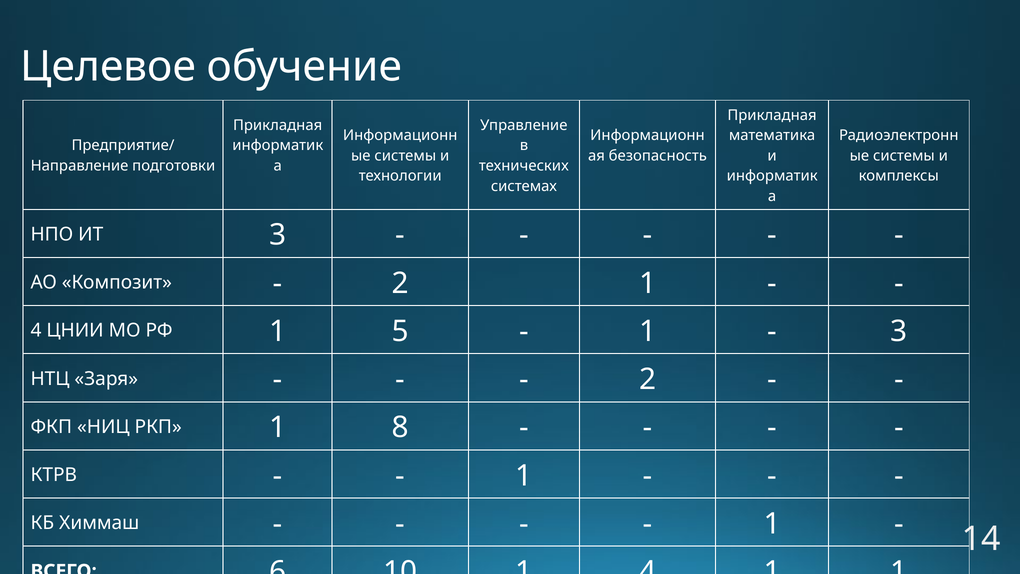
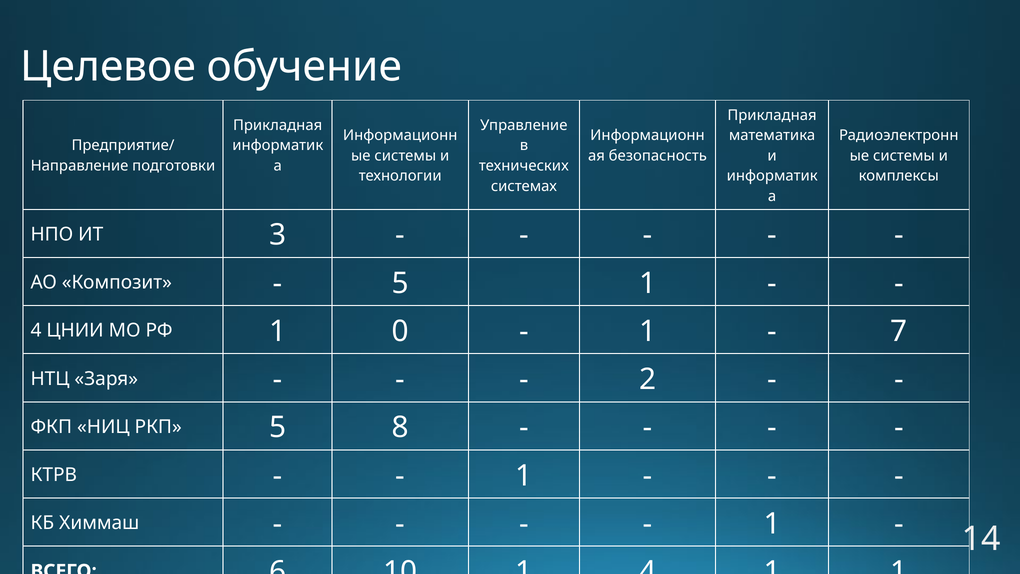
2: 2 -> 5 (400, 283)
5: 5 -> 0 (400, 331)
3: 3 -> 7 (899, 331)
РКП 1: 1 -> 5 (278, 427)
